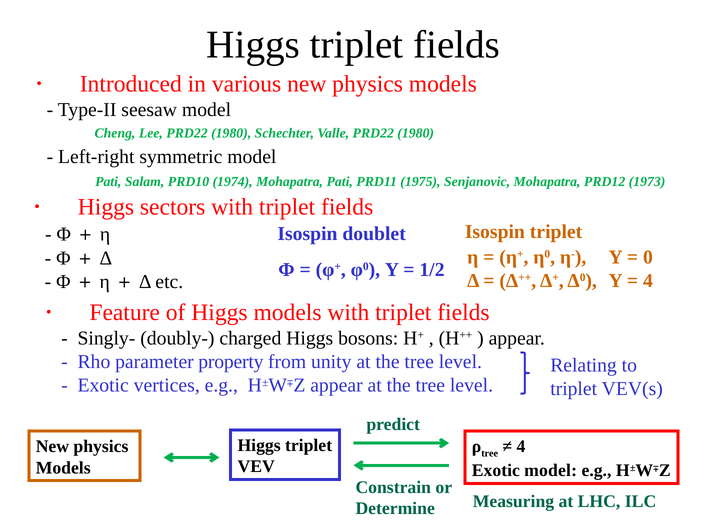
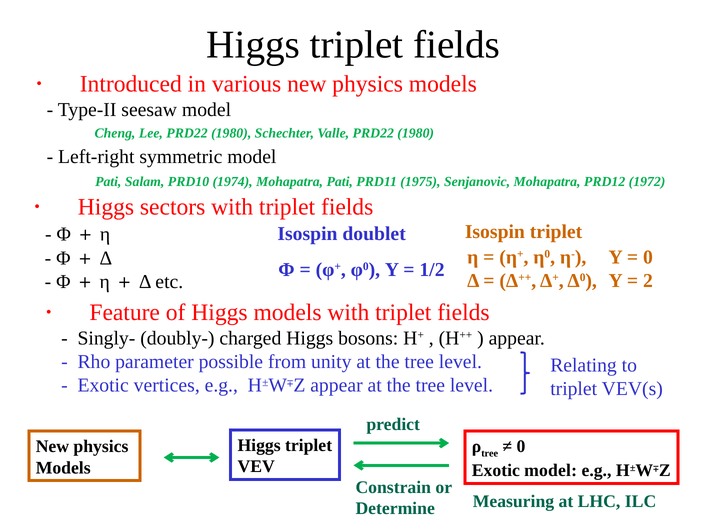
1973: 1973 -> 1972 (647, 182)
4: 4 -> 2 (648, 280)
property: property -> possible (231, 361)
4: 4 -> 0 (521, 446)
